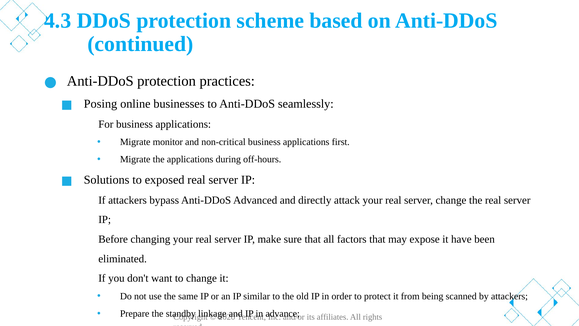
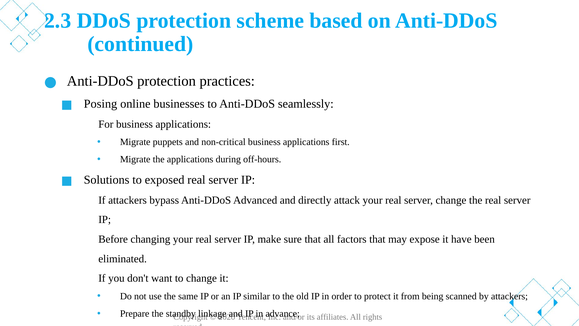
4.3: 4.3 -> 2.3 (58, 21)
monitor: monitor -> puppets (168, 142)
